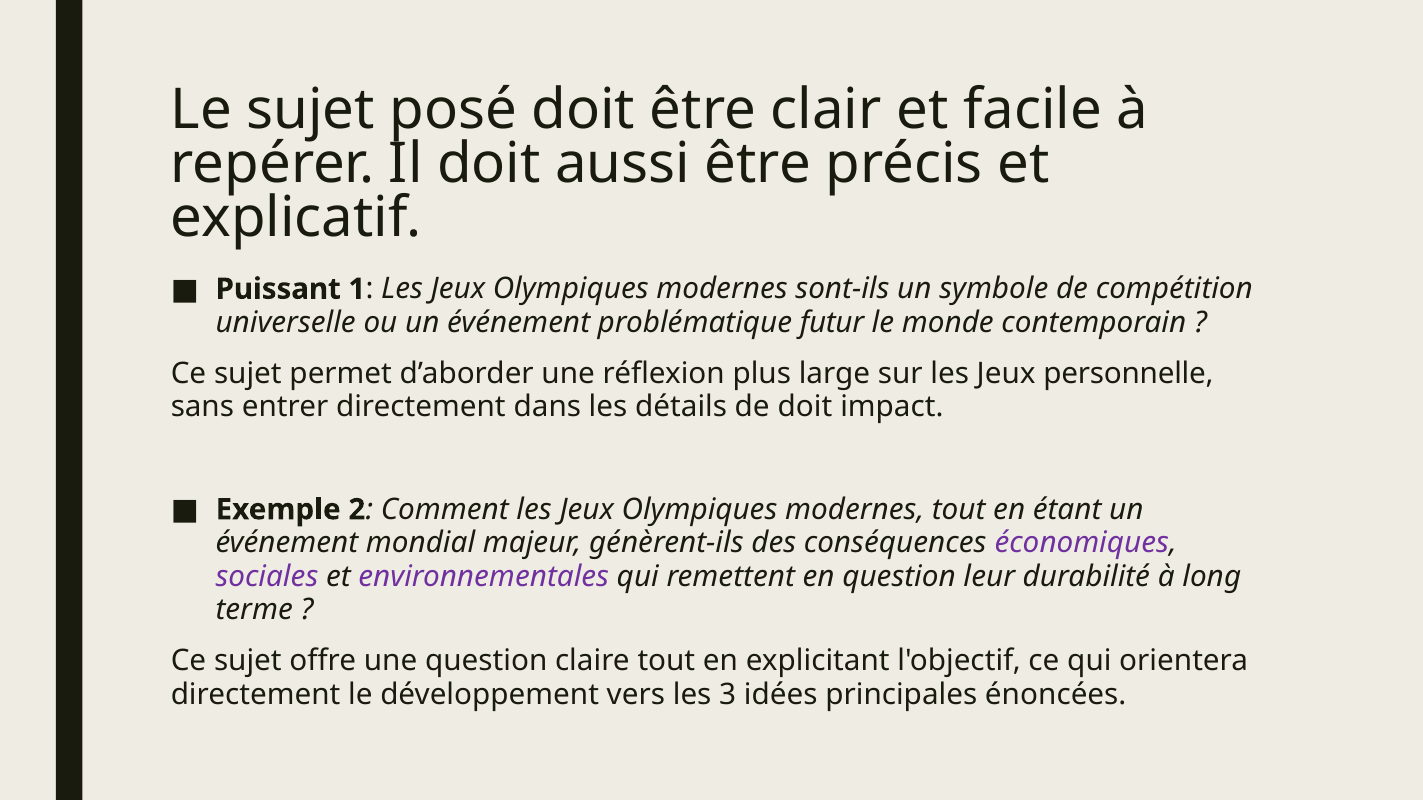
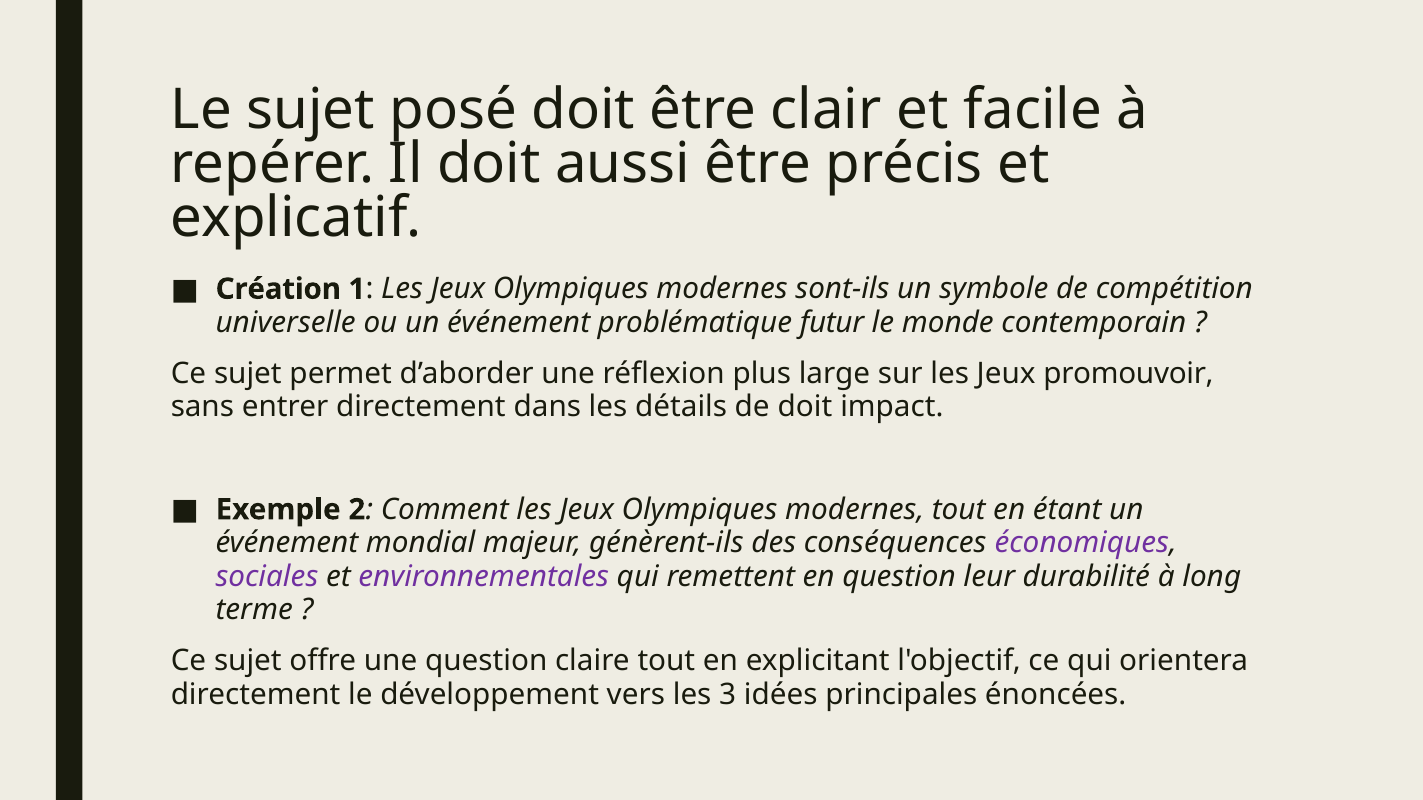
Puissant: Puissant -> Création (278, 289)
personnelle: personnelle -> promouvoir (1129, 374)
